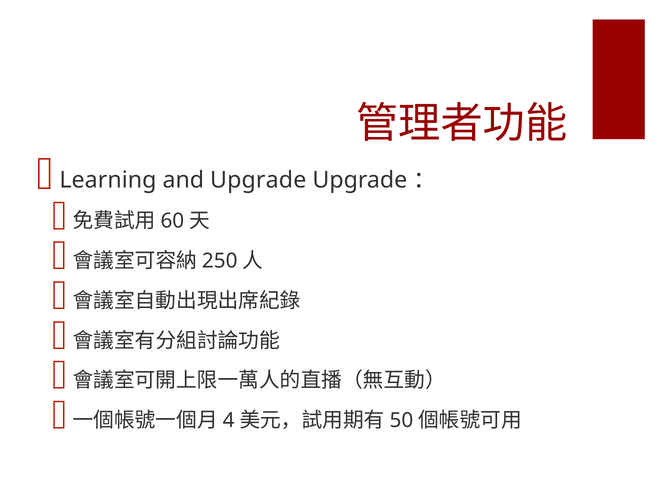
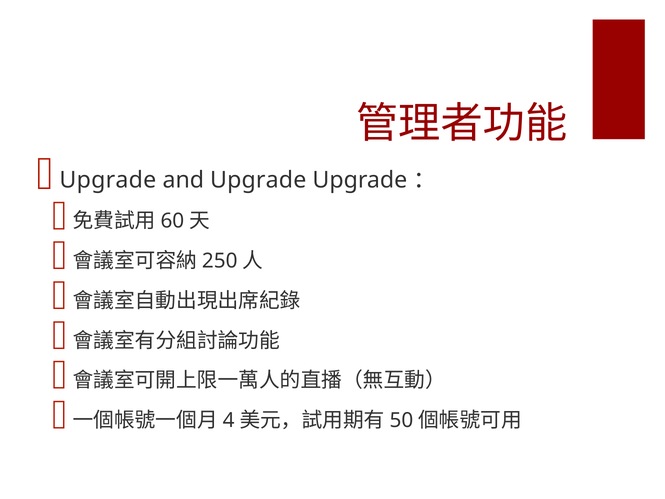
Learning: Learning -> Upgrade (108, 180)
